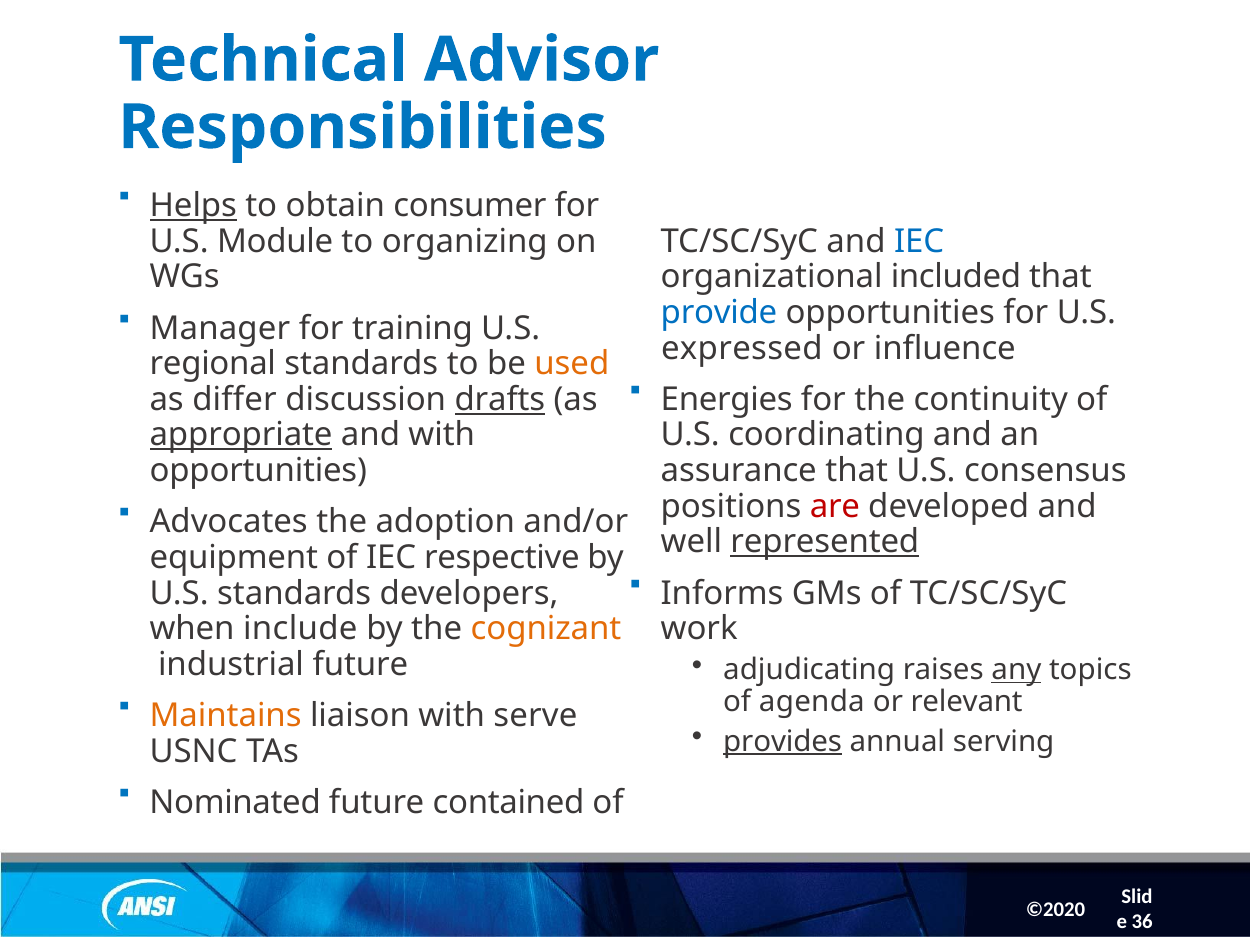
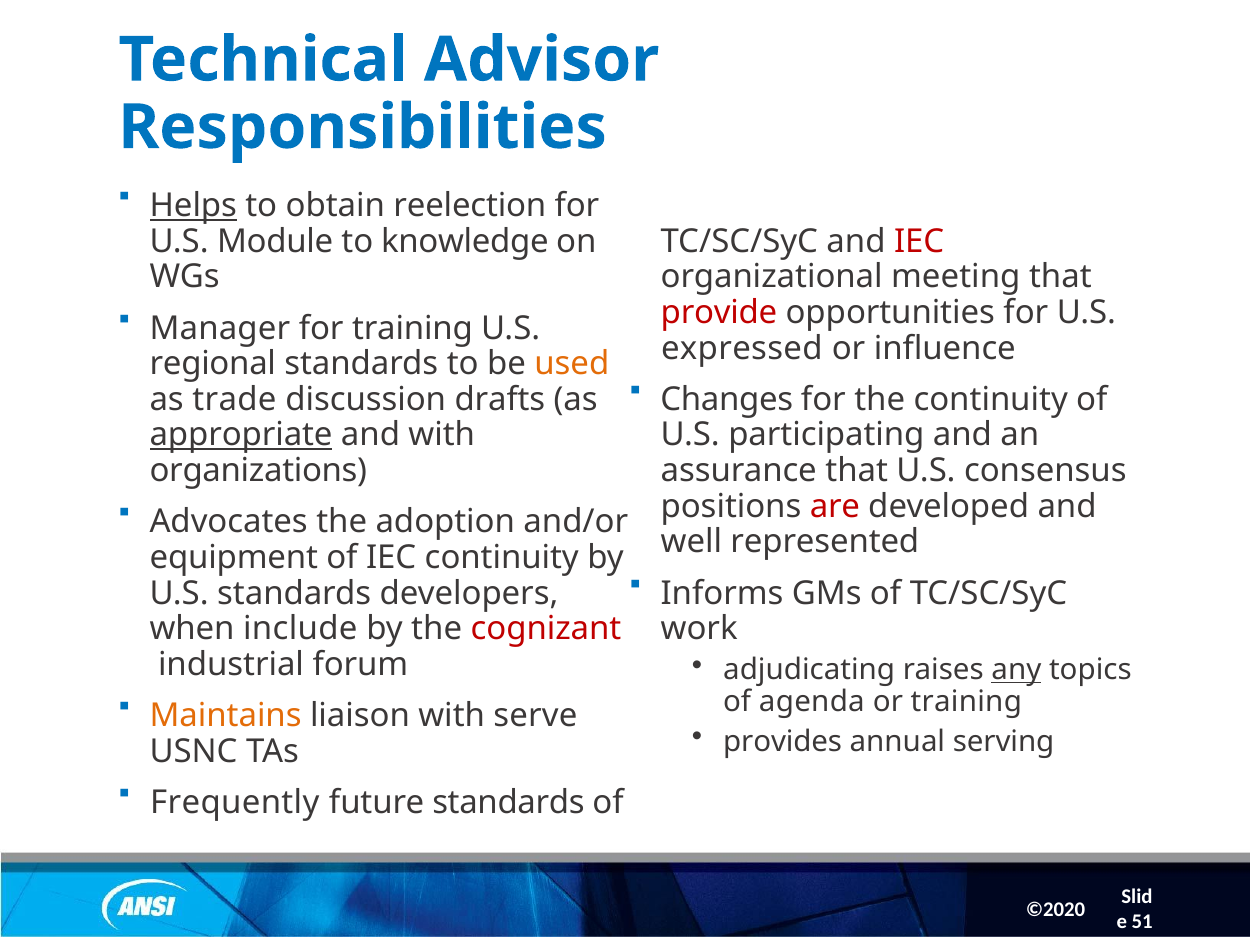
consumer: consumer -> reelection (470, 206)
organizing: organizing -> knowledge (465, 242)
IEC colour: blue -> red (919, 242)
included: included -> meeting (956, 277)
provide colour: blue -> red (719, 313)
Energies: Energies -> Changes (727, 400)
differ: differ -> trade (234, 400)
drafts underline: present -> none (500, 400)
coordinating: coordinating -> participating (826, 435)
opportunities: opportunities -> organizations (258, 471)
represented underline: present -> none (825, 542)
IEC respective: respective -> continuity (502, 558)
cognizant colour: orange -> red (546, 629)
industrial future: future -> forum (360, 665)
or relevant: relevant -> training (966, 702)
provides underline: present -> none (783, 742)
Nominated: Nominated -> Frequently (235, 803)
future contained: contained -> standards (508, 803)
36: 36 -> 51 (1142, 922)
